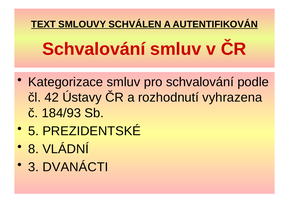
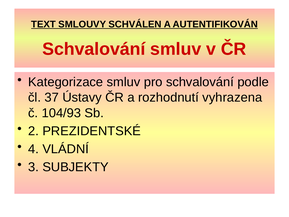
42: 42 -> 37 (52, 97)
184/93: 184/93 -> 104/93 (61, 113)
5: 5 -> 2 (34, 131)
8: 8 -> 4 (34, 149)
DVANÁCTI: DVANÁCTI -> SUBJEKTY (76, 167)
